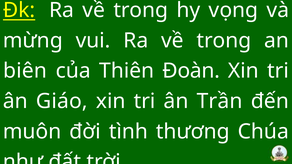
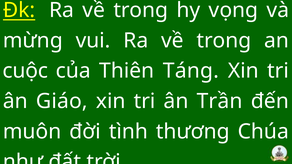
biên: biên -> cuộc (25, 71)
Đoàn: Đoàn -> Táng (191, 71)
